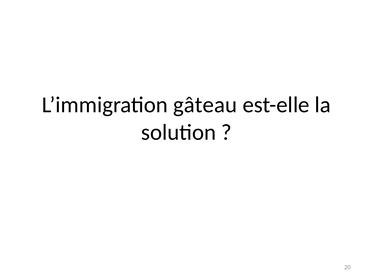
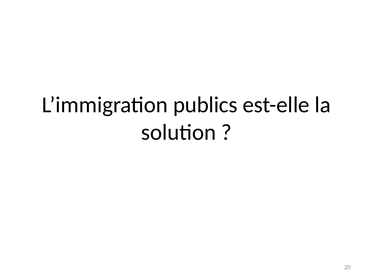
gâteau: gâteau -> publics (205, 105)
